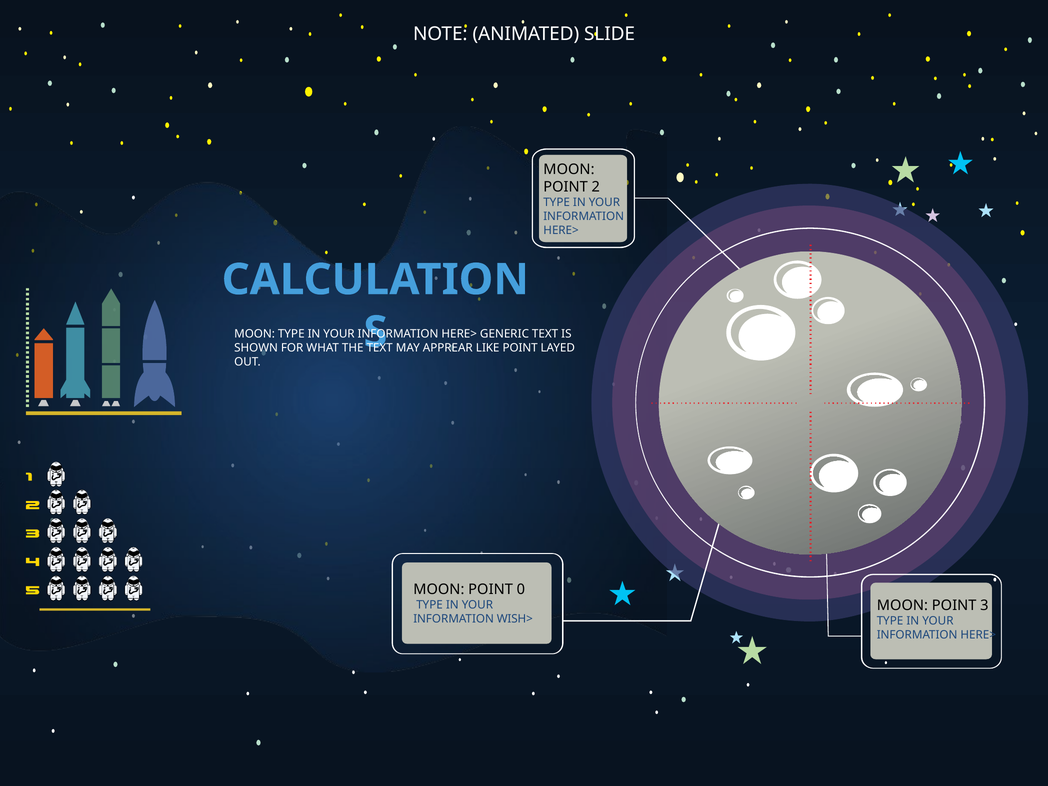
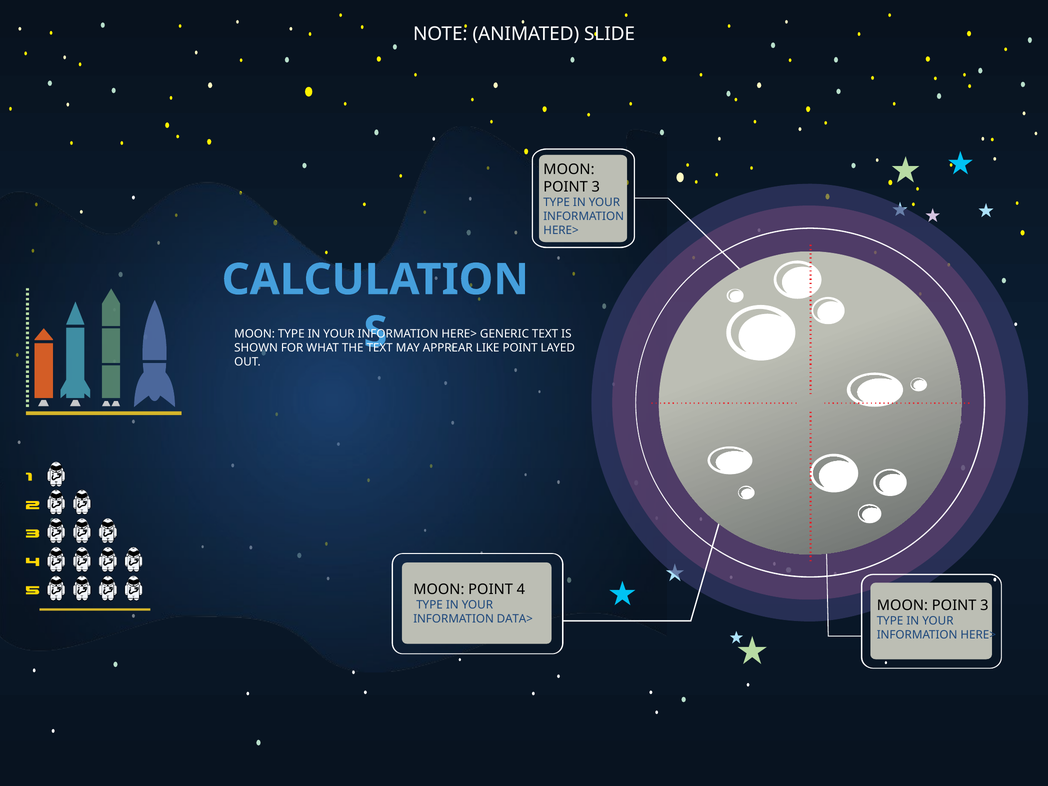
2: 2 -> 3 (596, 187)
0: 0 -> 4 (521, 589)
WISH>: WISH> -> DATA> (515, 619)
